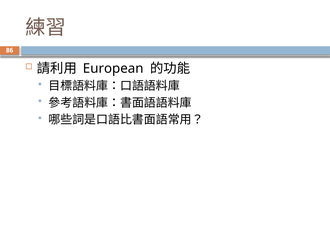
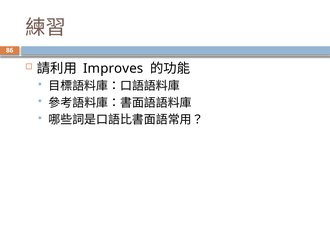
European: European -> Improves (113, 68)
